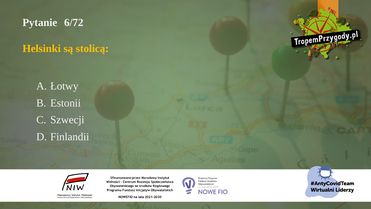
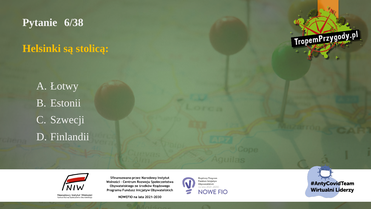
6/72: 6/72 -> 6/38 (74, 22)
